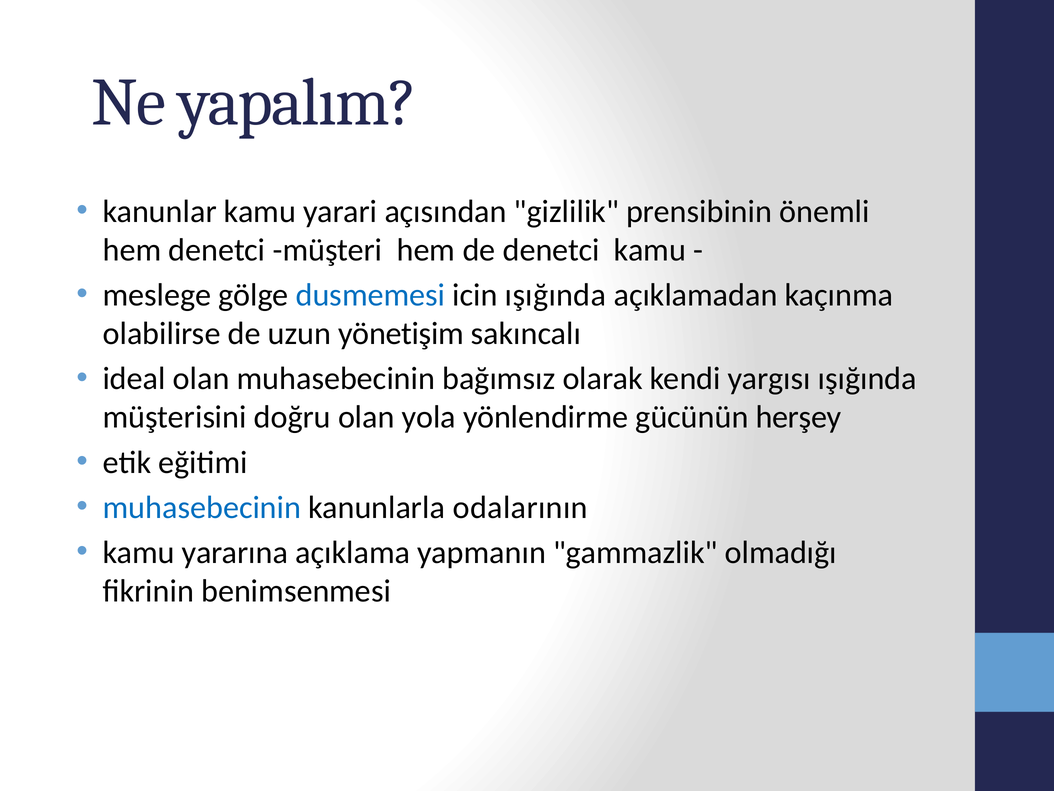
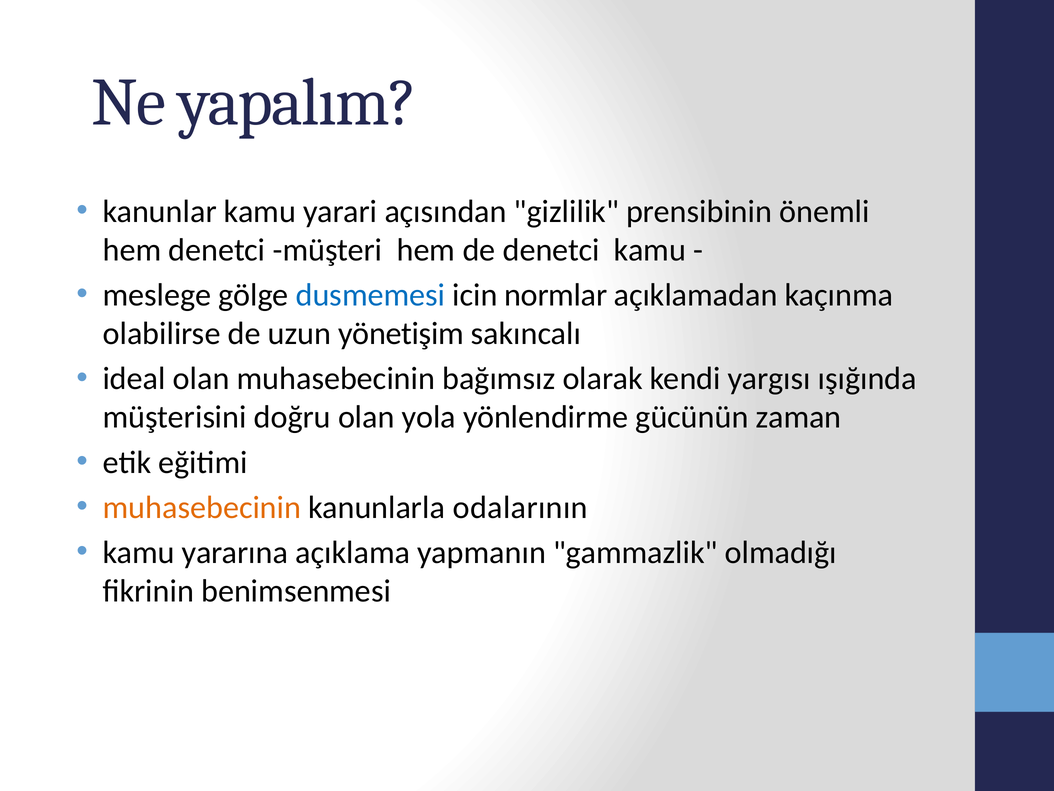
icin ışığında: ışığında -> normlar (556, 295)
herşey: herşey -> zaman (798, 417)
muhasebecinin colour: blue -> orange (202, 507)
